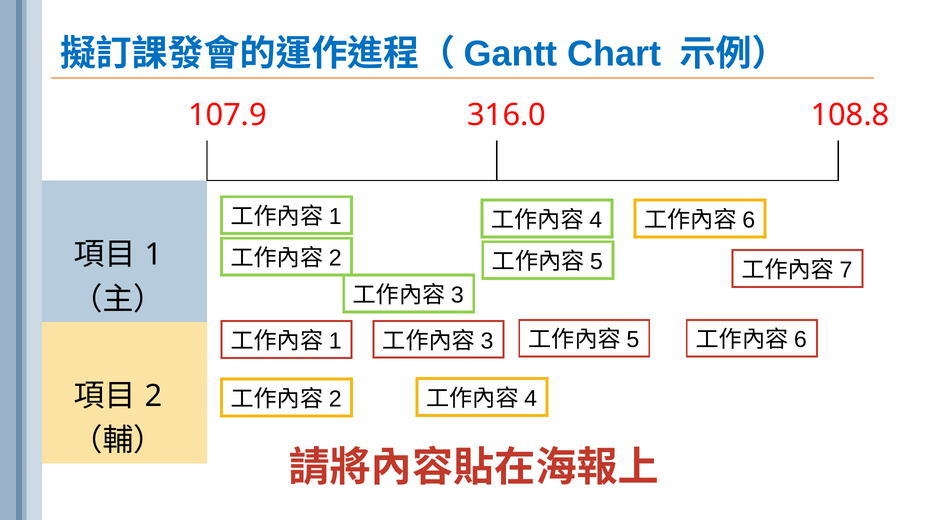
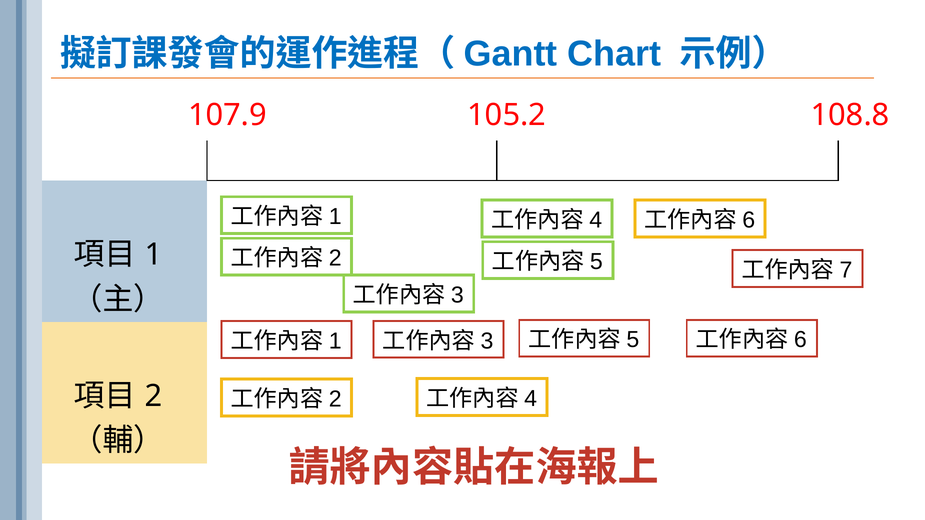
316.0: 316.0 -> 105.2 (507, 115)
